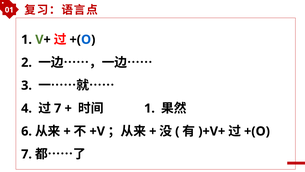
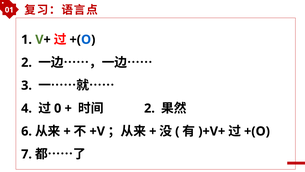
7: 7 -> 0 (58, 108)
1: 1 -> 2 (149, 108)
